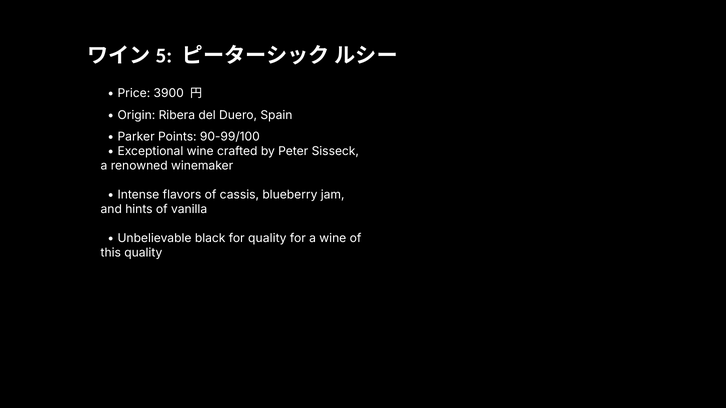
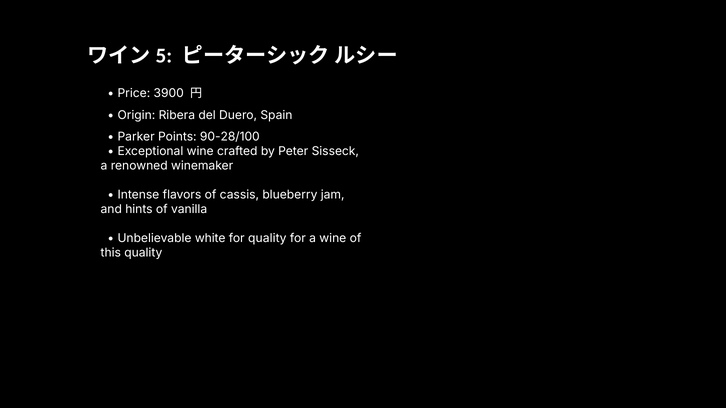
90-99/100: 90-99/100 -> 90-28/100 (230, 137)
black: black -> white (210, 239)
